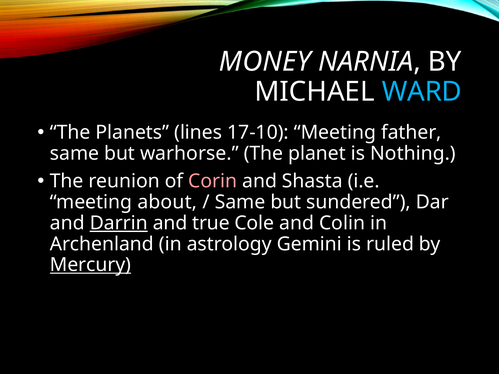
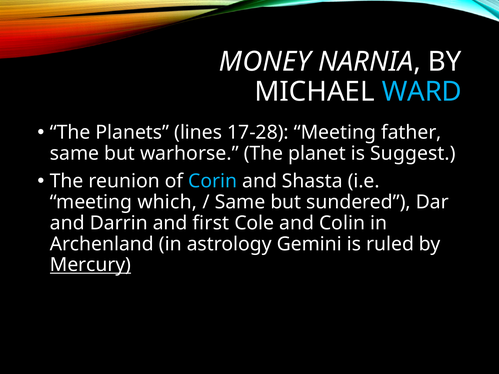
17-10: 17-10 -> 17-28 (258, 133)
Nothing: Nothing -> Suggest (413, 154)
Corin colour: pink -> light blue (213, 181)
about: about -> which (167, 202)
Darrin underline: present -> none (119, 223)
true: true -> first (211, 223)
